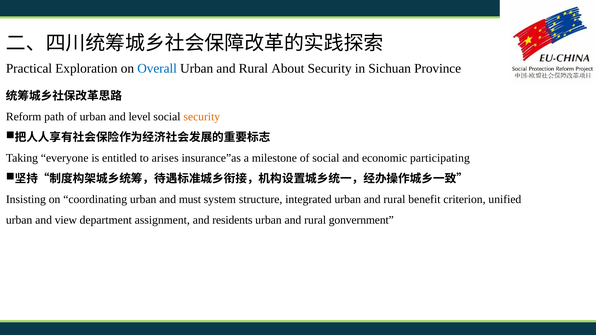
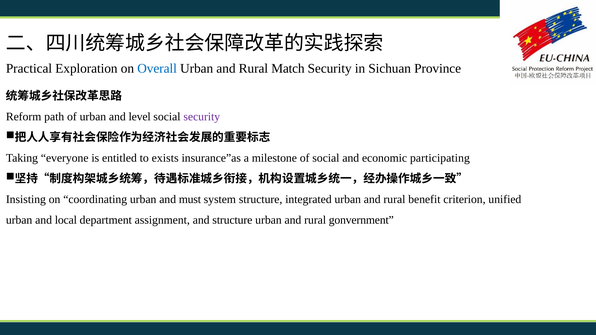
About: About -> Match (288, 68)
security colour: orange -> purple (202, 117)
arises: arises -> exists (165, 158)
view: view -> local (66, 220)
and residents: residents -> structure (232, 220)
